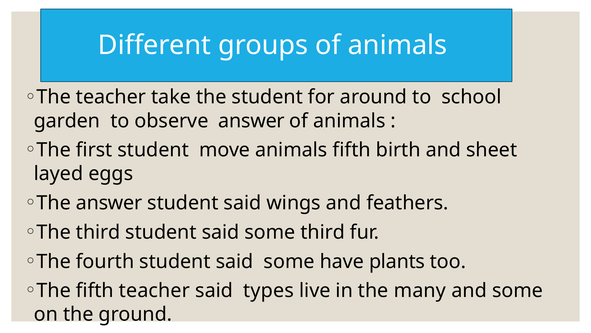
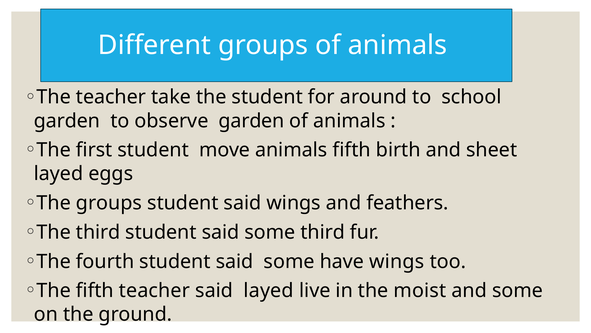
observe answer: answer -> garden (252, 121)
The answer: answer -> groups (109, 203)
have plants: plants -> wings (397, 261)
said types: types -> layed (269, 290)
many: many -> moist (420, 290)
